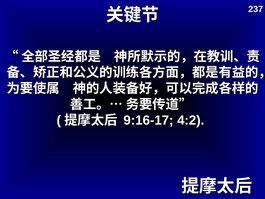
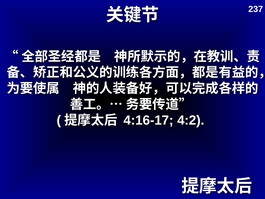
9:16-17: 9:16-17 -> 4:16-17 (149, 120)
